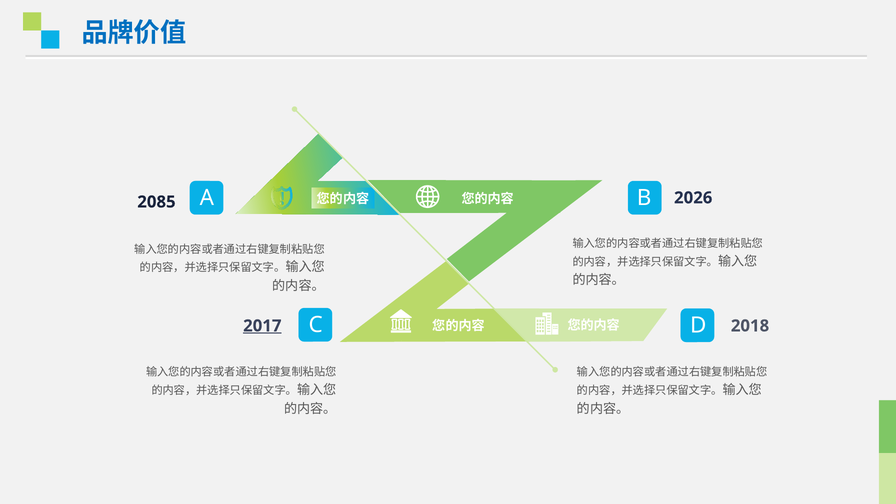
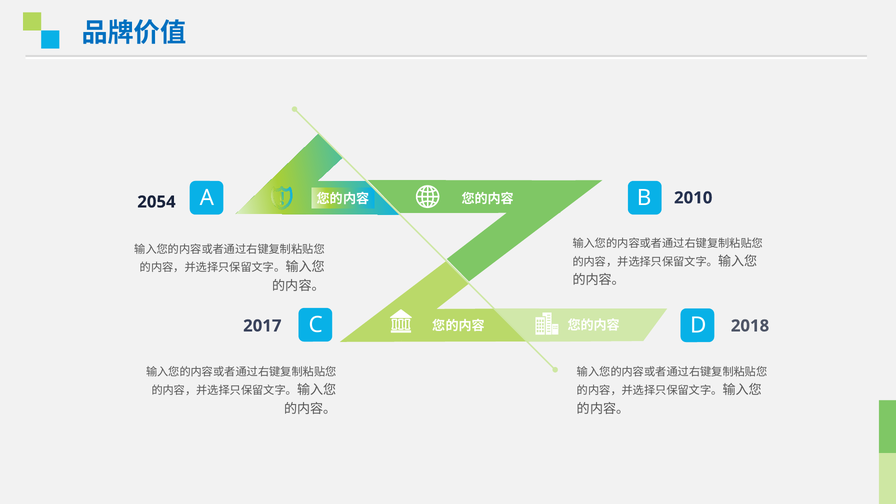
2026: 2026 -> 2010 (693, 198)
2085: 2085 -> 2054 (156, 202)
2017 underline: present -> none (262, 326)
